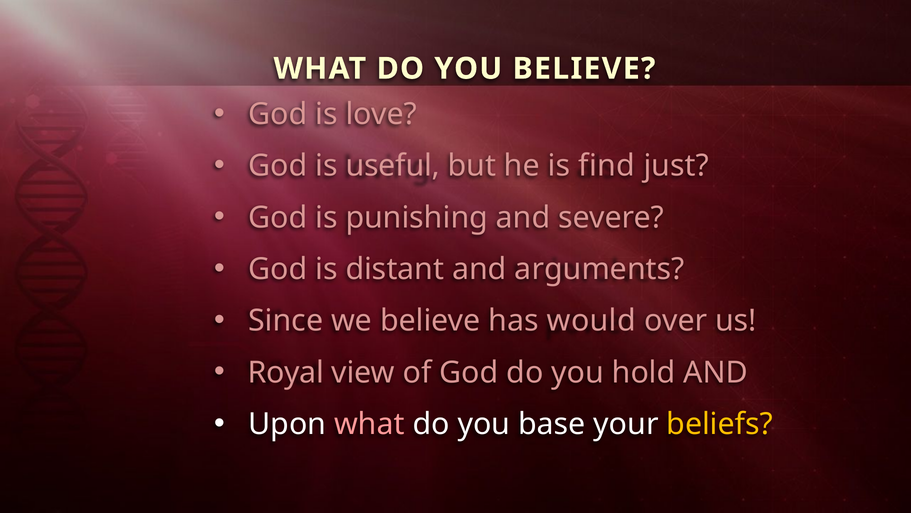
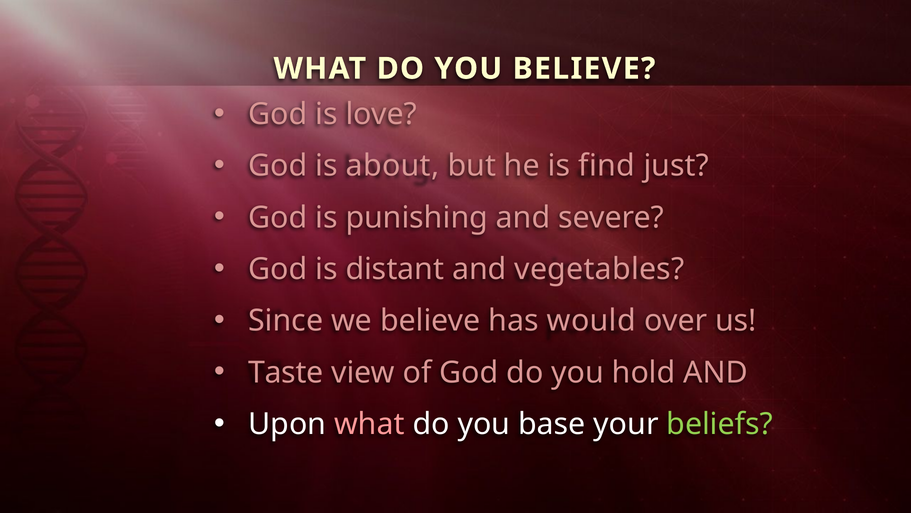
useful: useful -> about (393, 166)
arguments: arguments -> vegetables (599, 269)
Royal: Royal -> Taste (286, 372)
beliefs colour: yellow -> light green (720, 424)
